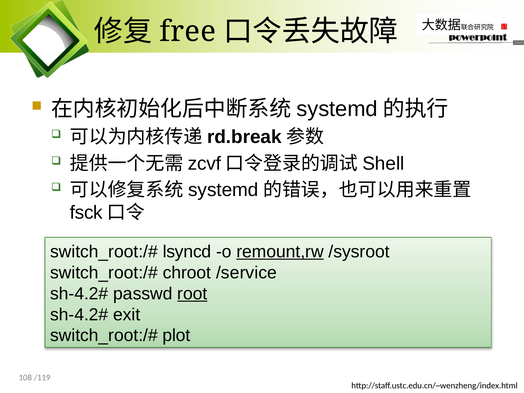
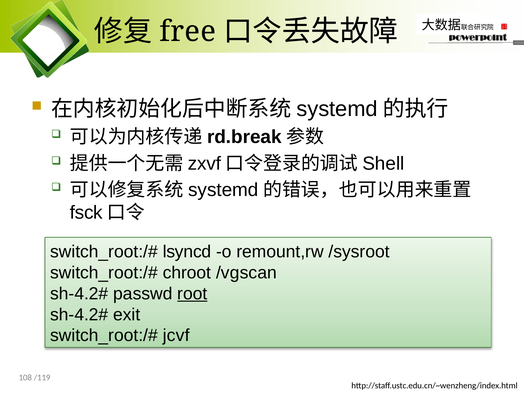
zcvf: zcvf -> zxvf (204, 163)
remount,rw underline: present -> none (280, 252)
/service: /service -> /vgscan (247, 273)
plot: plot -> jcvf (176, 336)
